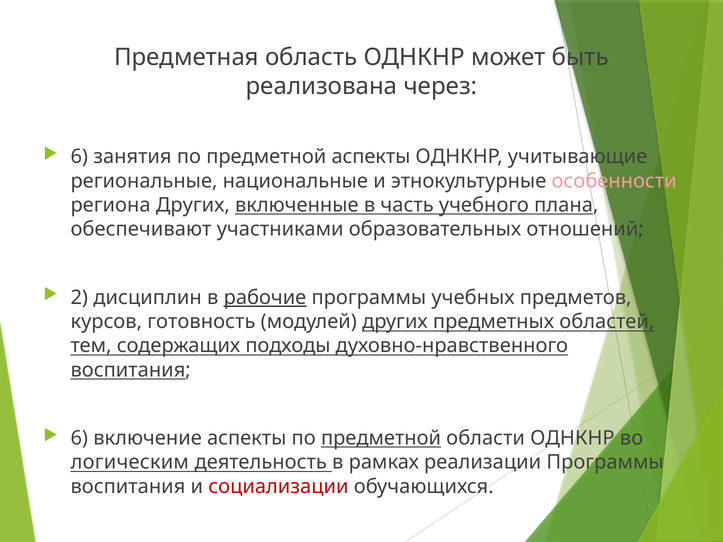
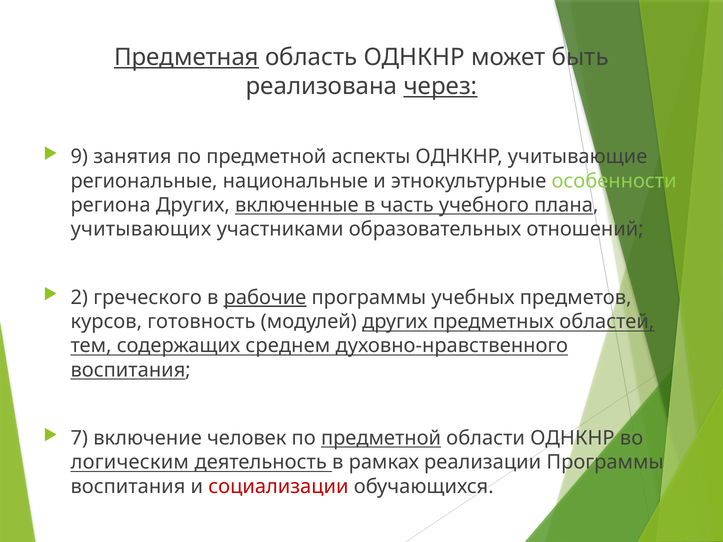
Предметная underline: none -> present (186, 57)
через underline: none -> present (440, 86)
6: 6 -> 9 (79, 157)
особенности colour: pink -> light green (614, 181)
обеспечивают: обеспечивают -> учитывающих (141, 229)
дисциплин: дисциплин -> греческого (148, 298)
подходы: подходы -> среднем (288, 346)
6: 6 -> 7 (79, 438)
включение аспекты: аспекты -> человек (247, 438)
